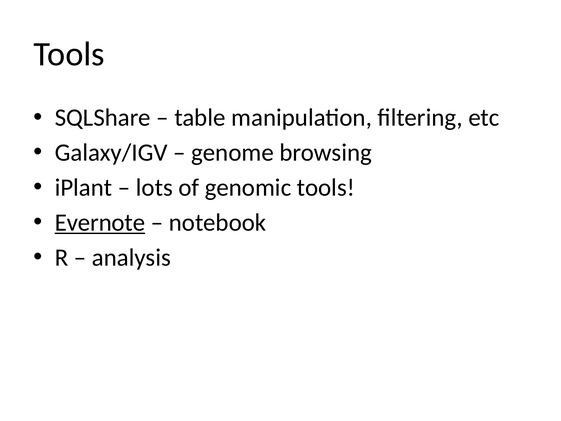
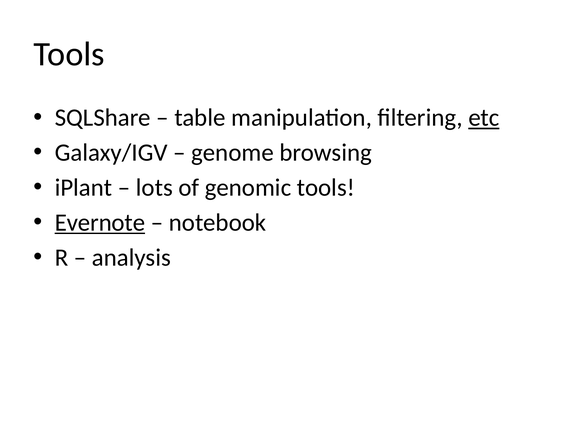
etc underline: none -> present (484, 118)
